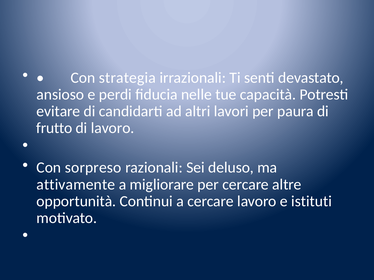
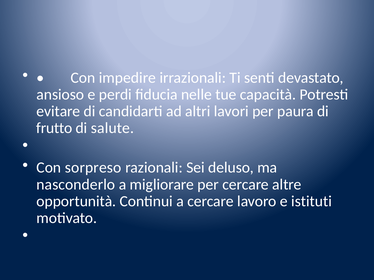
strategia: strategia -> impedire (127, 78)
di lavoro: lavoro -> salute (112, 128)
attivamente: attivamente -> nasconderlo (76, 185)
